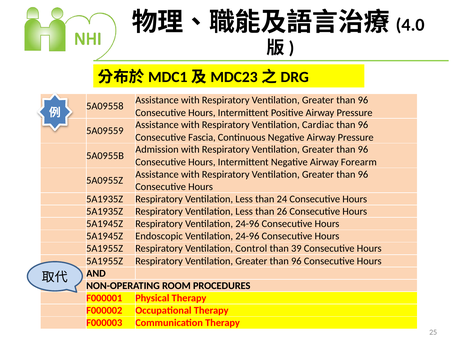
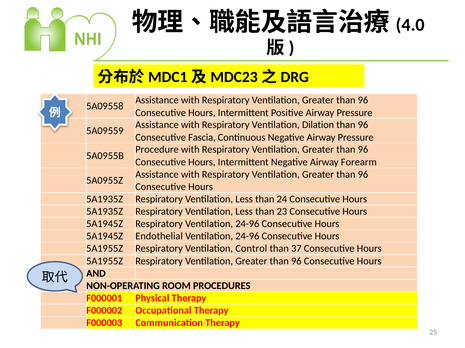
Cardiac: Cardiac -> Dilation (318, 125)
Admission: Admission -> Procedure (157, 150)
26: 26 -> 23 (282, 212)
Endoscopic: Endoscopic -> Endothelial (159, 237)
39: 39 -> 37 (296, 249)
